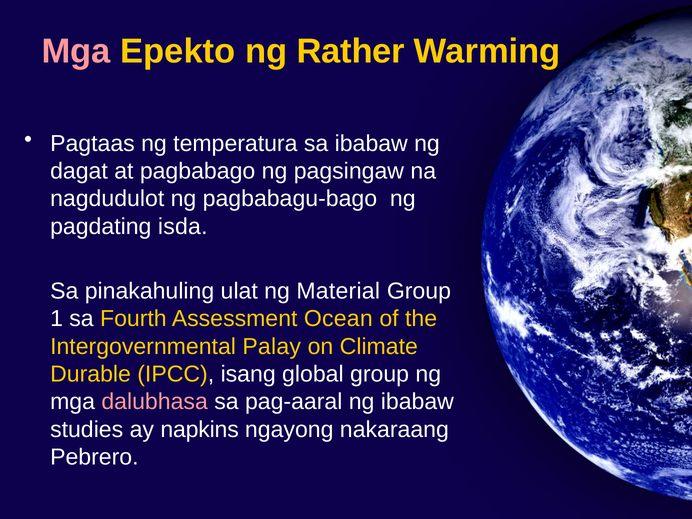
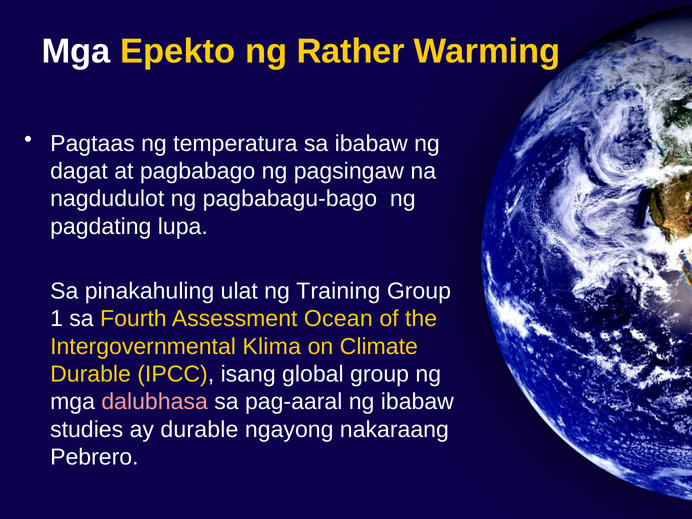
Mga colour: pink -> white (76, 51)
isda: isda -> lupa (183, 227)
Material: Material -> Training (338, 291)
Palay: Palay -> Klima (272, 346)
ay napkins: napkins -> durable (199, 429)
